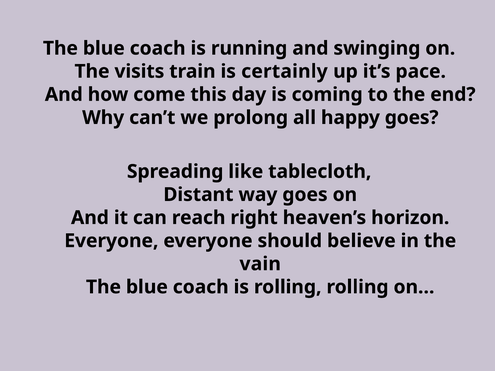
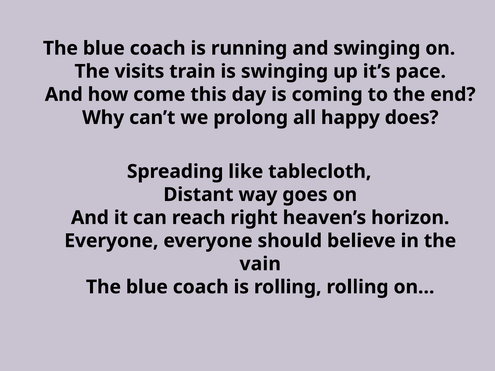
is certainly: certainly -> swinging (285, 71)
happy goes: goes -> does (412, 118)
